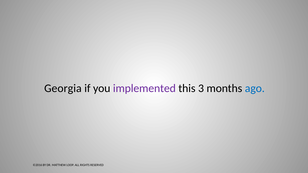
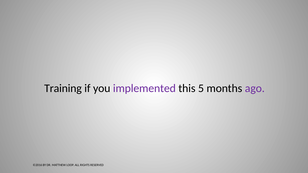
Georgia: Georgia -> Training (63, 89)
3: 3 -> 5 (201, 89)
ago colour: blue -> purple (255, 89)
